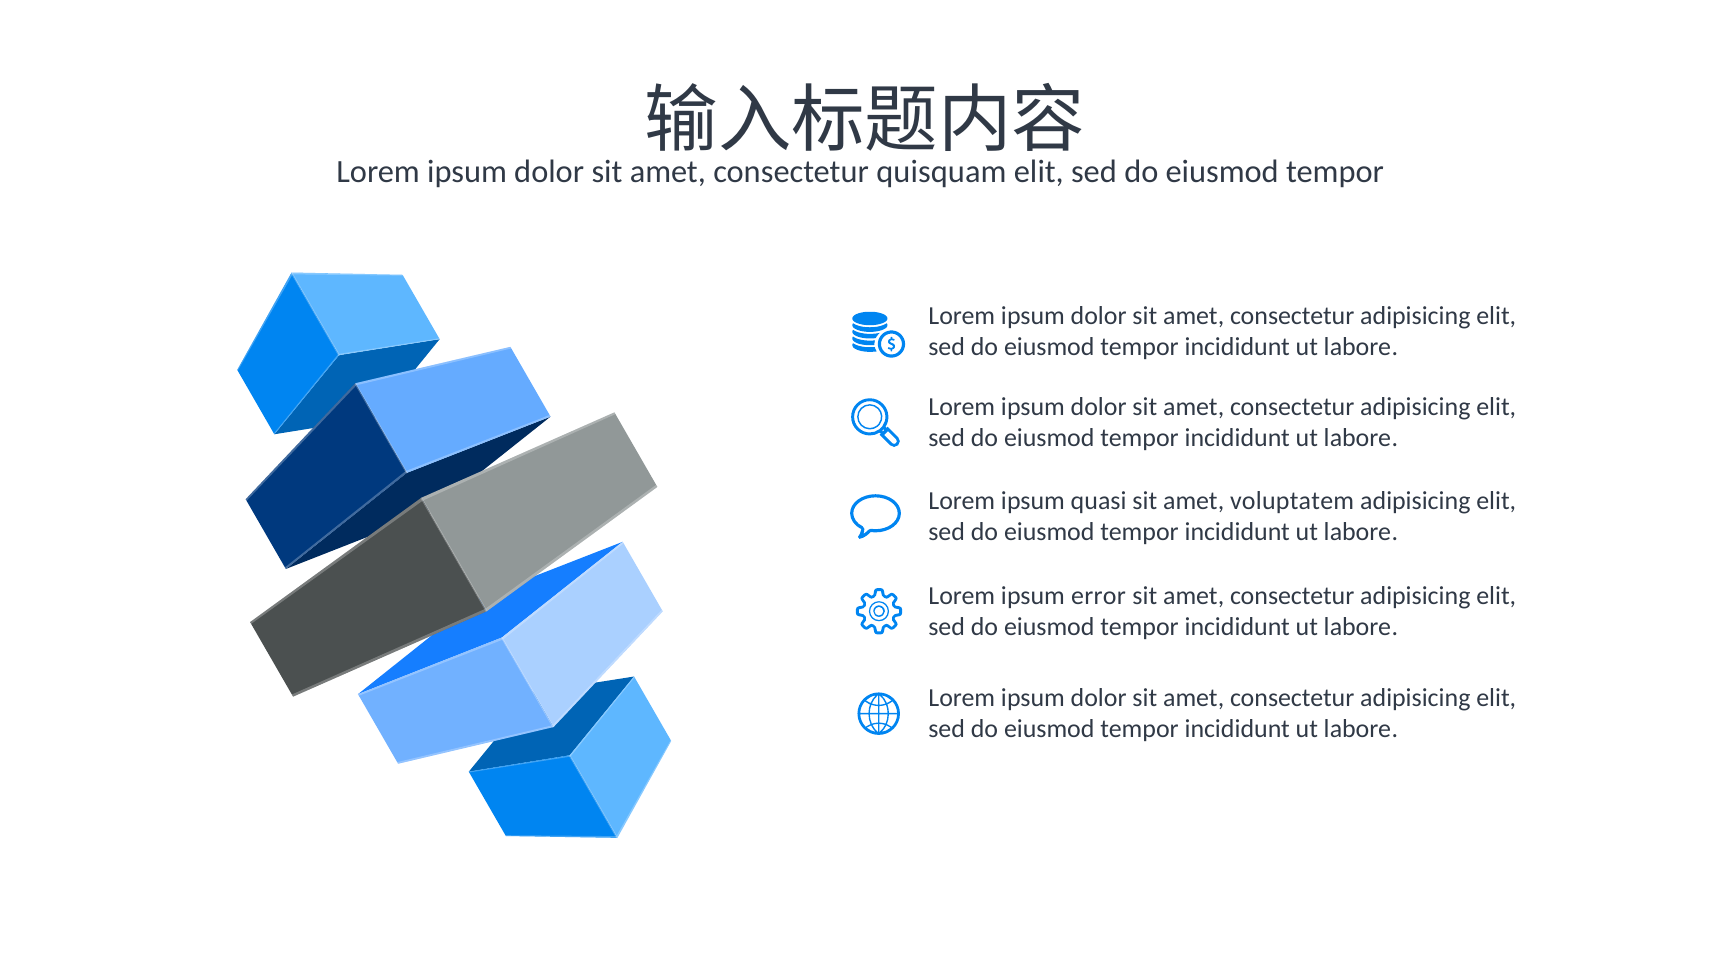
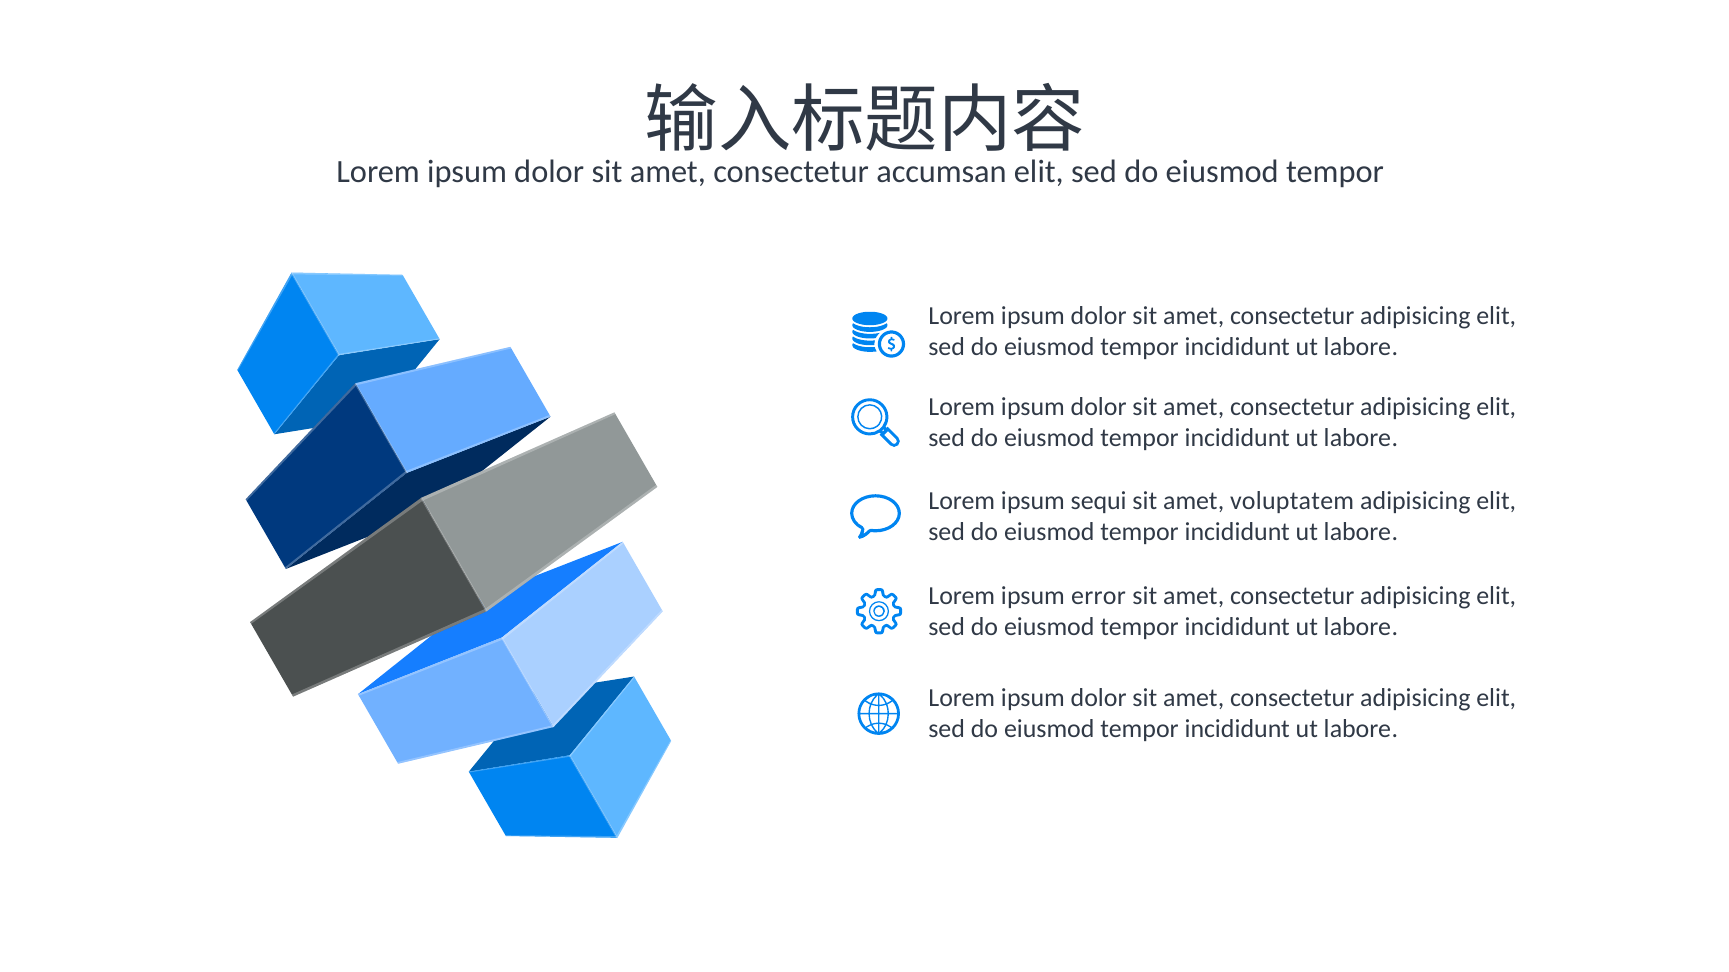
quisquam: quisquam -> accumsan (942, 172)
quasi: quasi -> sequi (1099, 501)
